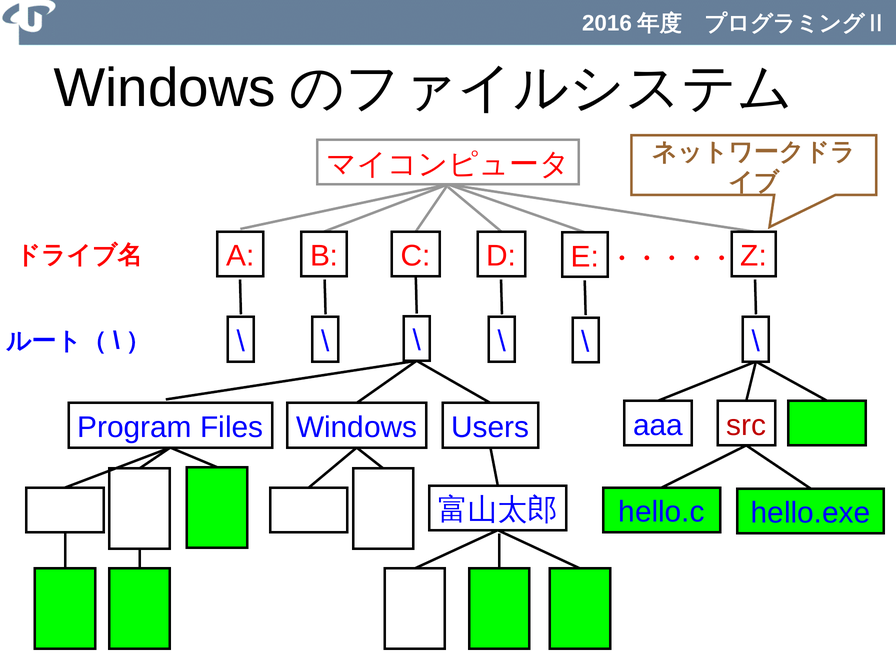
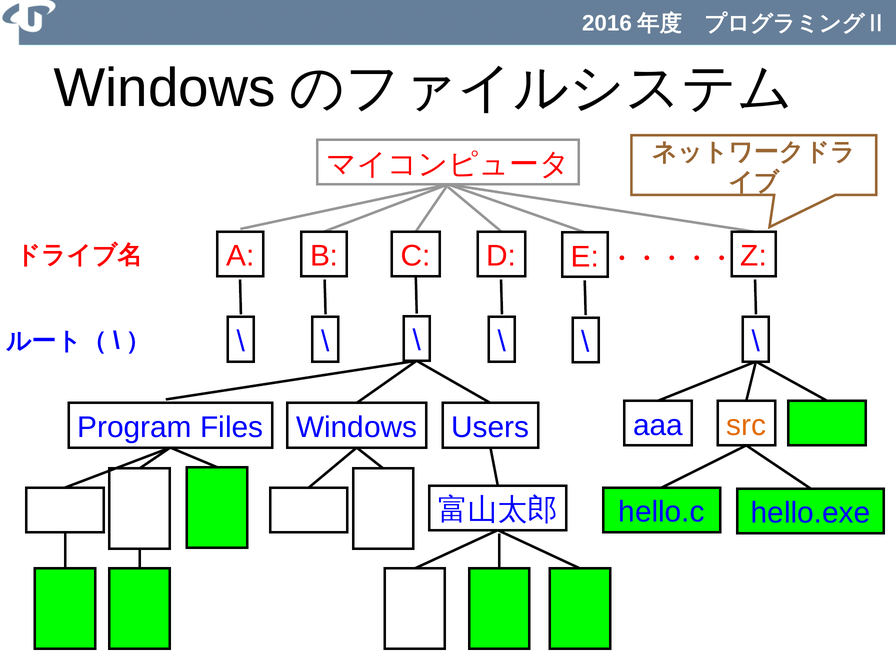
src colour: red -> orange (746, 425)
